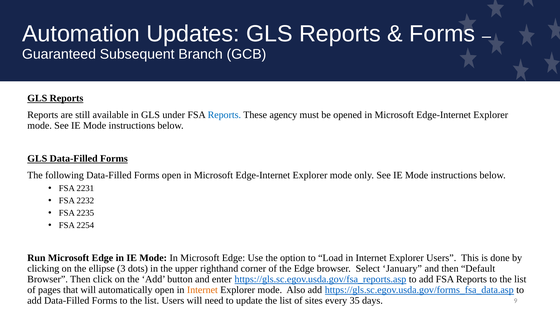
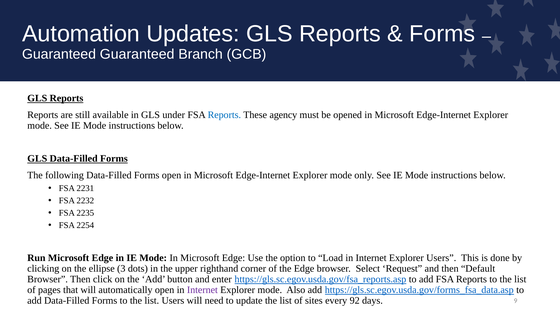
Guaranteed Subsequent: Subsequent -> Guaranteed (137, 54)
January: January -> Request (402, 269)
Internet colour: orange -> purple (202, 290)
35: 35 -> 92 (355, 301)
